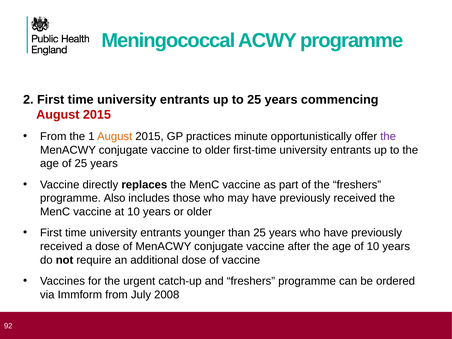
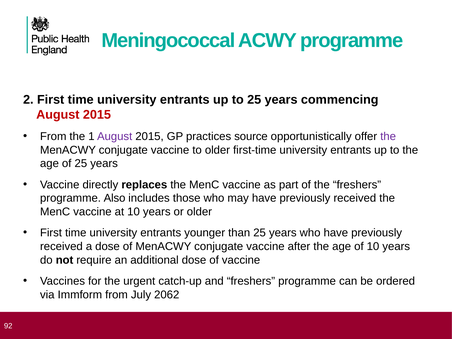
August colour: orange -> purple (115, 136)
minute: minute -> source (251, 136)
2008: 2008 -> 2062 (167, 295)
